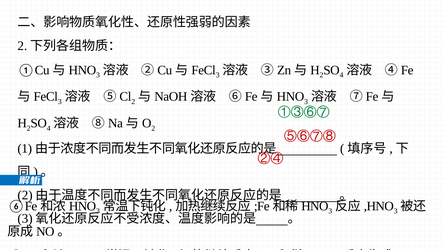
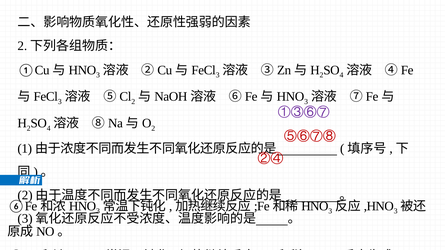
①③⑥⑦ colour: green -> purple (304, 113)
